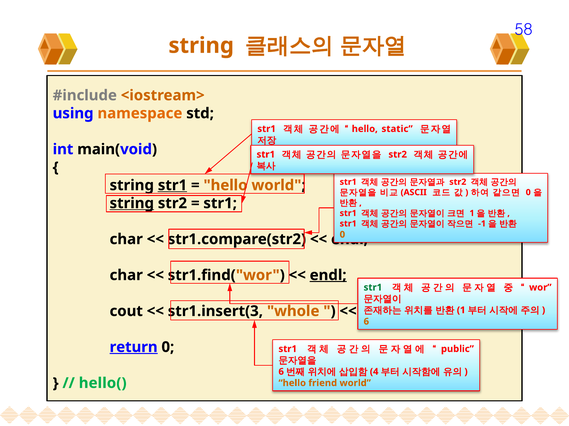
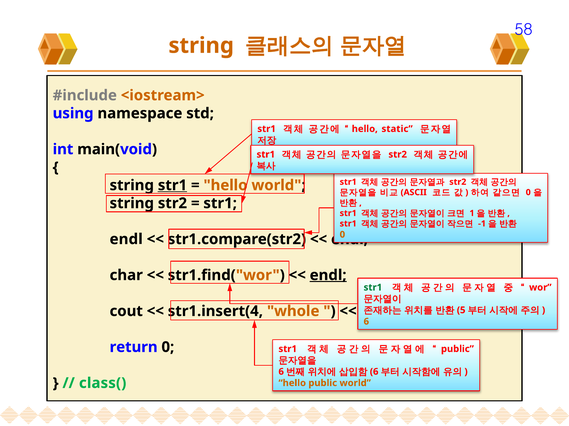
namespace colour: orange -> black (140, 114)
string underline: present -> none (132, 204)
char: char -> endl (126, 240)
1: 1 -> 5 (461, 311)
str1.insert(3: str1.insert(3 -> str1.insert(4 (215, 312)
return underline: present -> none (134, 348)
4: 4 -> 6 (374, 372)
hello(: hello( -> class( (103, 384)
hello friend: friend -> public (323, 384)
